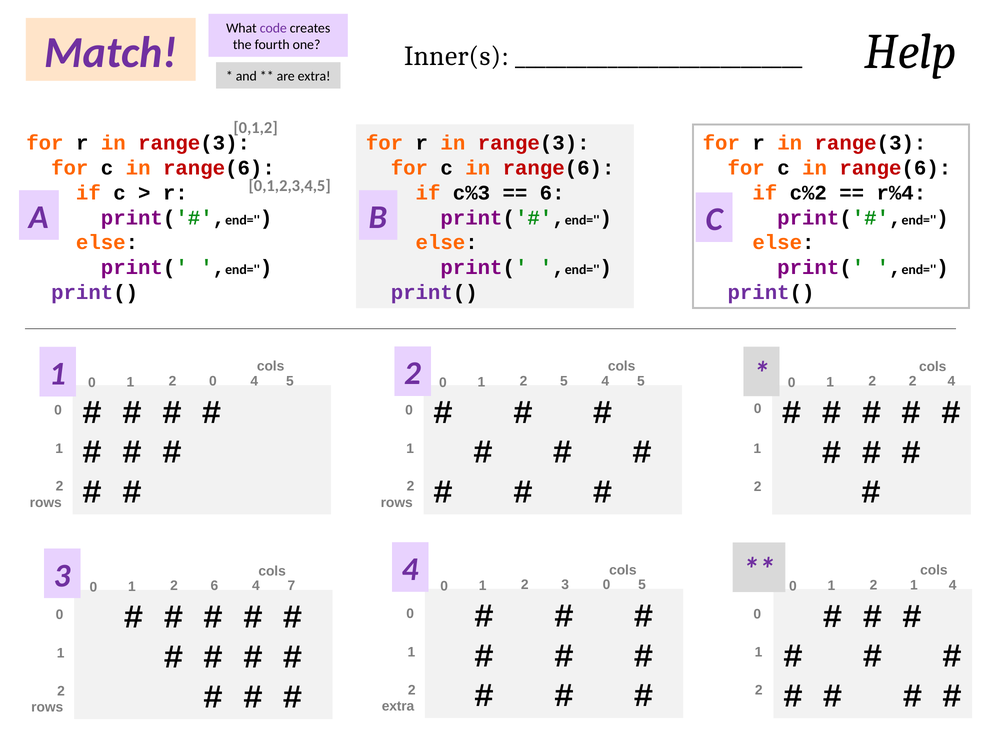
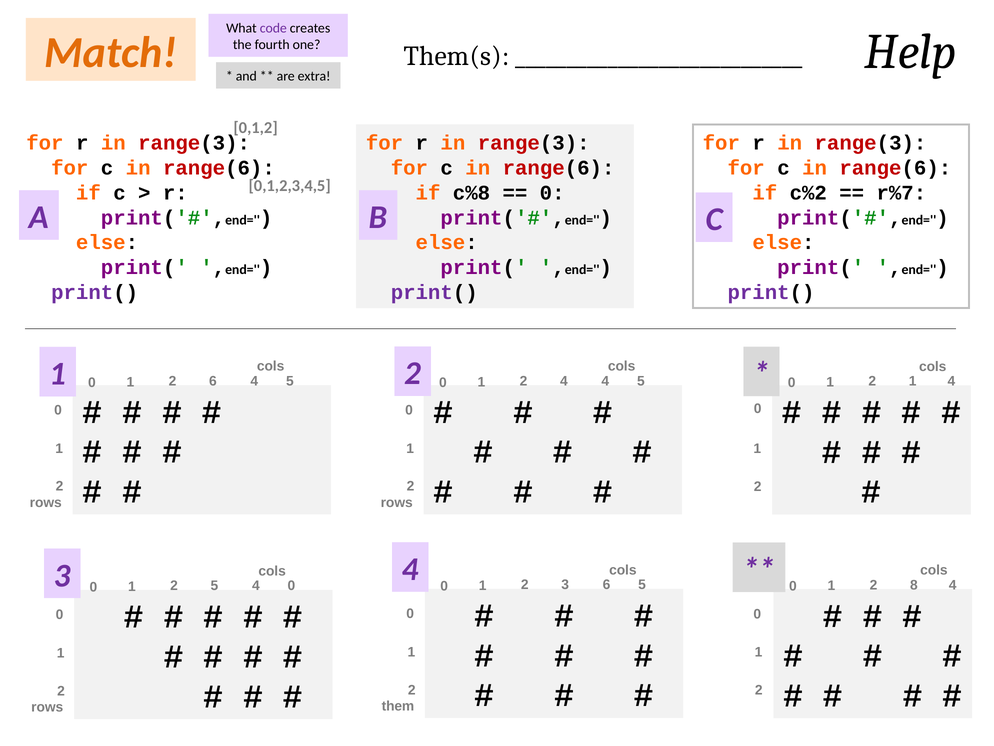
Match colour: purple -> orange (111, 52)
Inner(s: Inner(s -> Them(s (456, 56)
c%3: c%3 -> c%8 (471, 193)
6: 6 -> 0 (552, 193)
r%4: r%4 -> r%7 (901, 193)
2 0: 0 -> 6 (213, 381)
2 5: 5 -> 4 (564, 381)
2: 2 -> 1 (913, 381)
3 0: 0 -> 6 (607, 584)
1: 1 -> 8 (914, 585)
2 6: 6 -> 5 (214, 586)
7: 7 -> 0 (291, 586)
extra: extra -> them (398, 706)
